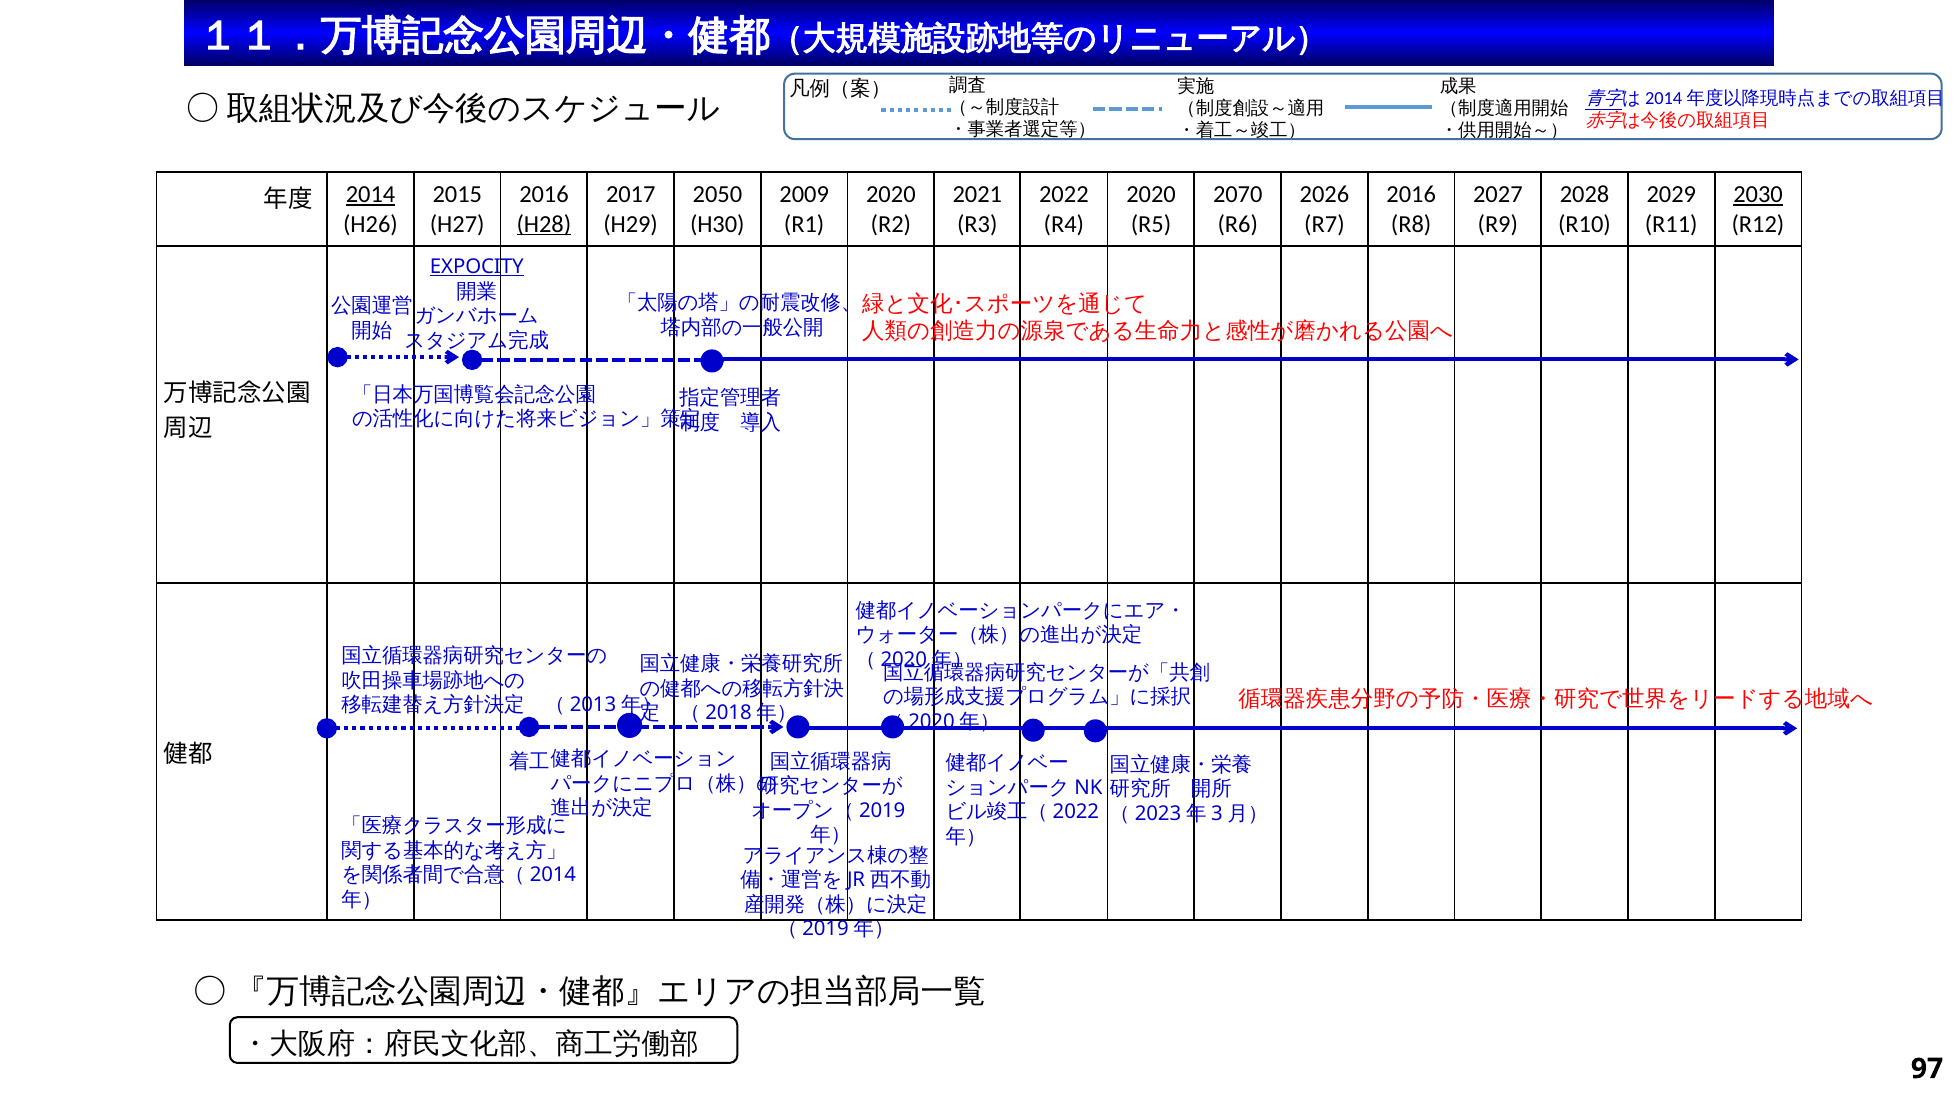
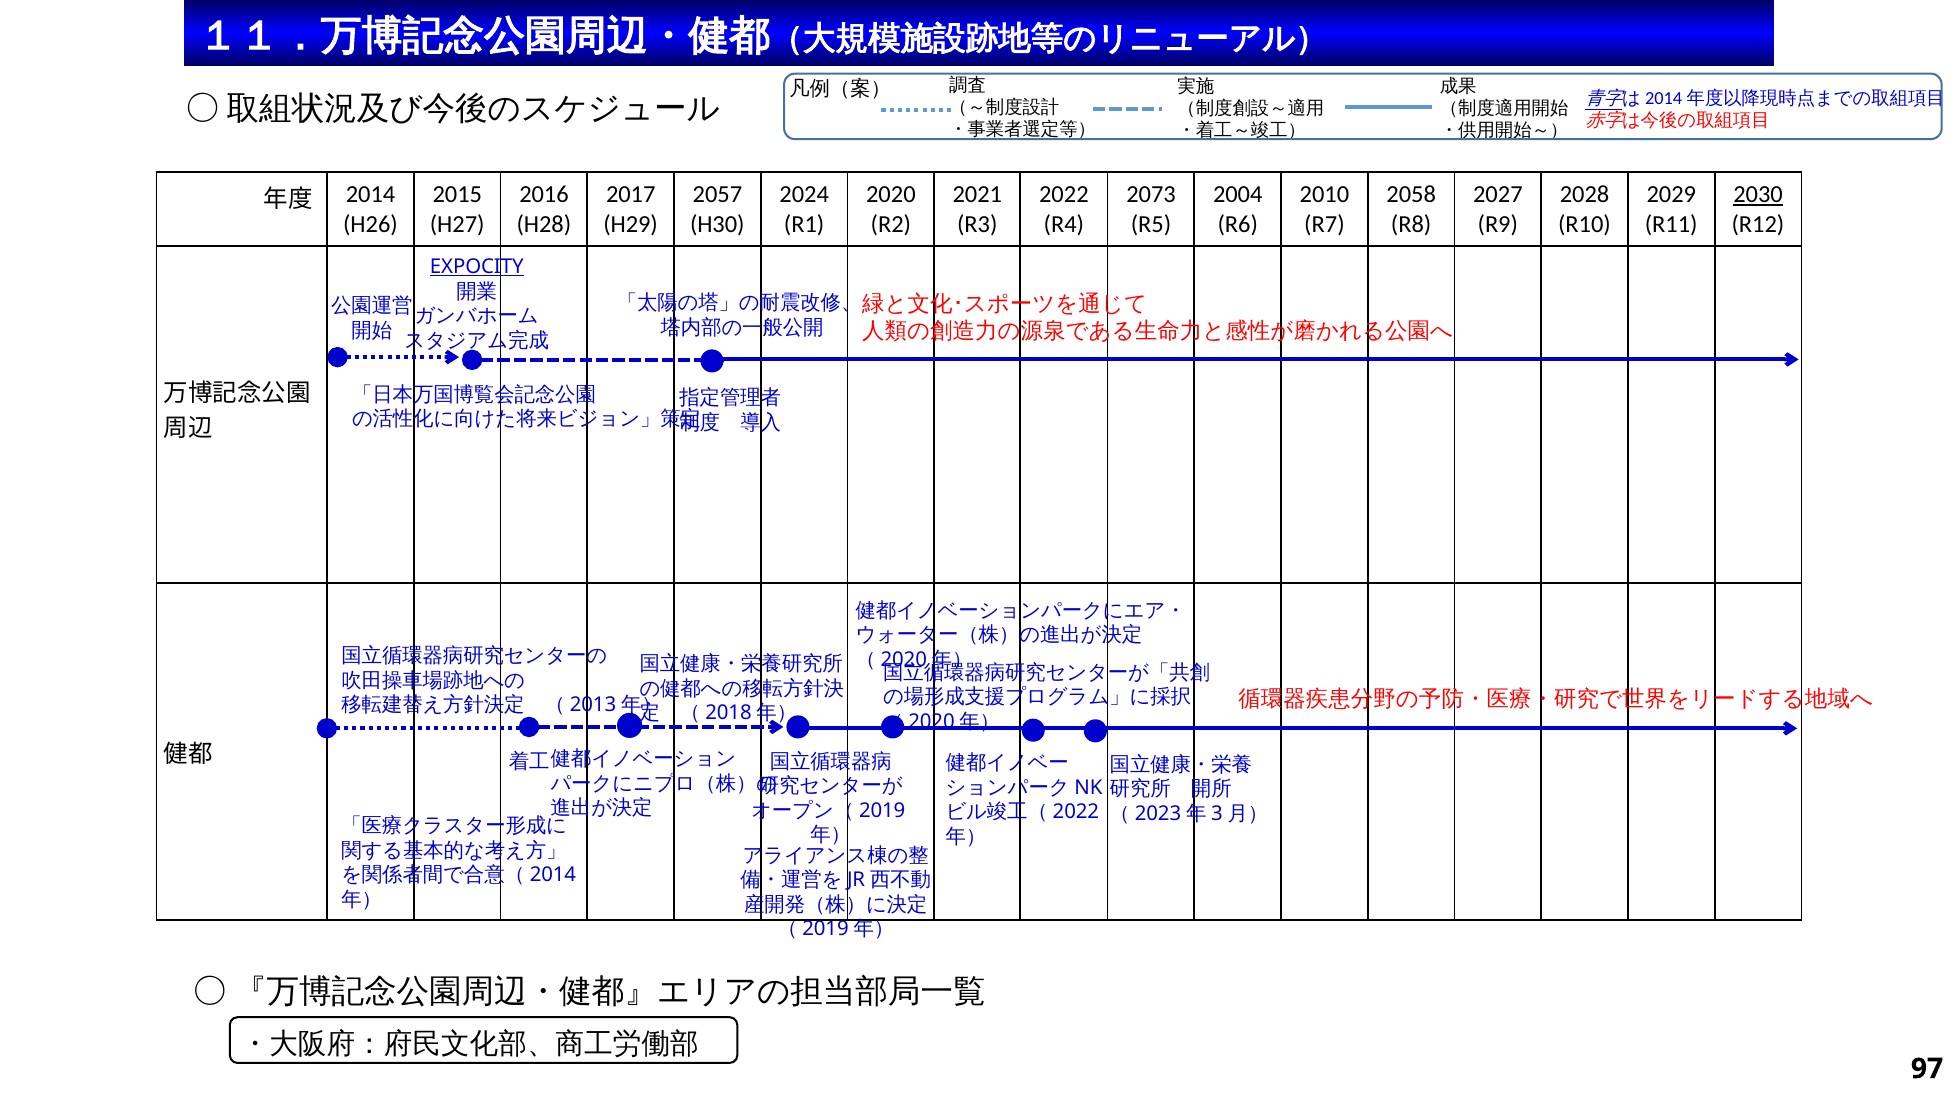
2050: 2050 -> 2057 (717, 194)
2009: 2009 -> 2024 (804, 194)
2020: 2020 -> 2073 (1151, 194)
2070: 2070 -> 2004 (1238, 194)
2026: 2026 -> 2010 (1324, 194)
2016: 2016 -> 2058 (1411, 194)
2014 underline: present -> none (371, 194)
H28 underline: present -> none (544, 224)
